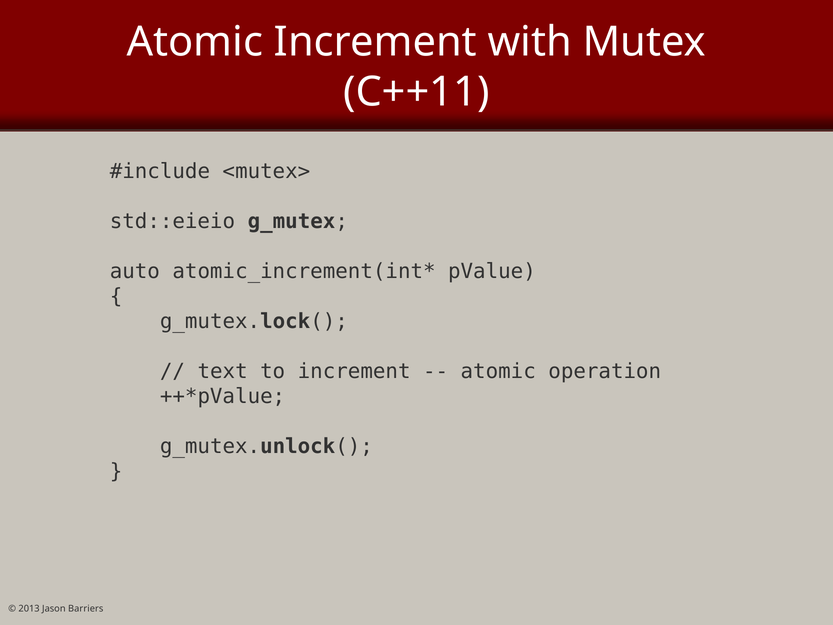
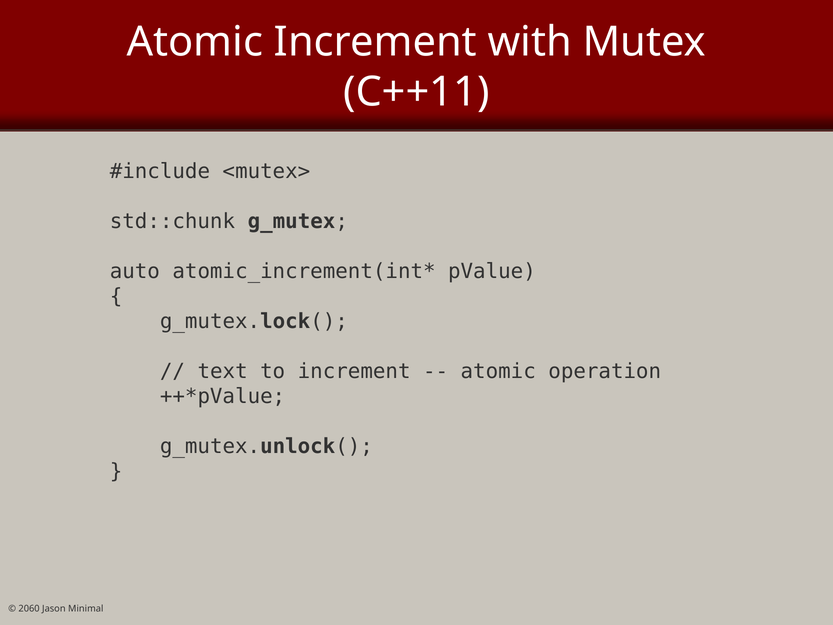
std::eieio: std::eieio -> std::chunk (172, 221)
2013: 2013 -> 2060 (29, 609)
Barriers: Barriers -> Minimal (86, 609)
